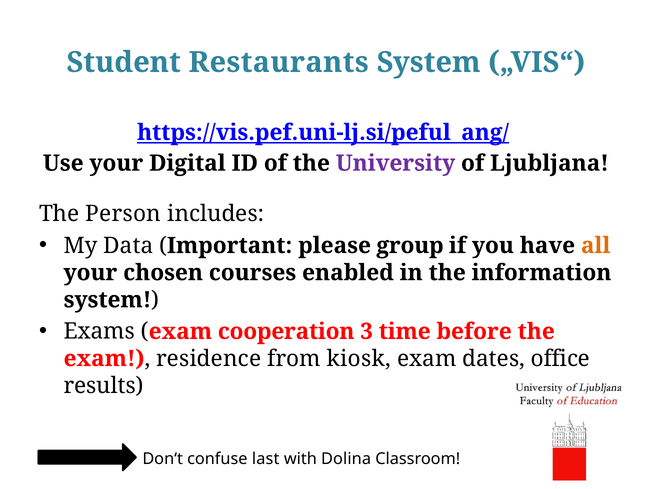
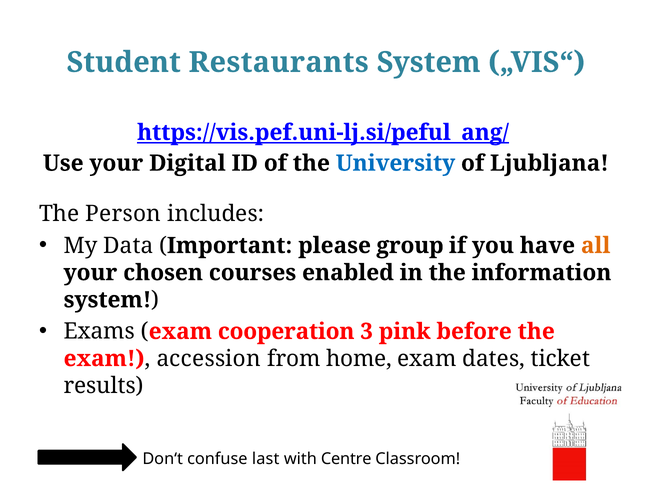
University colour: purple -> blue (396, 163)
time: time -> pink (405, 331)
residence: residence -> accession (209, 359)
kiosk: kiosk -> home (359, 359)
office: office -> ticket (560, 359)
Dolina: Dolina -> Centre (346, 459)
